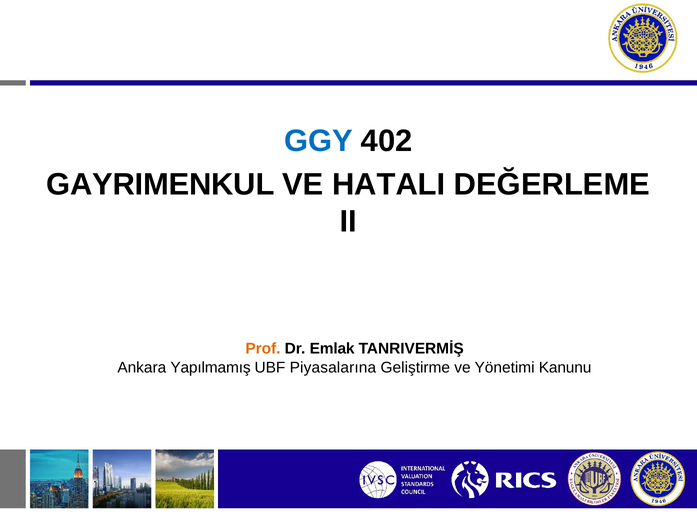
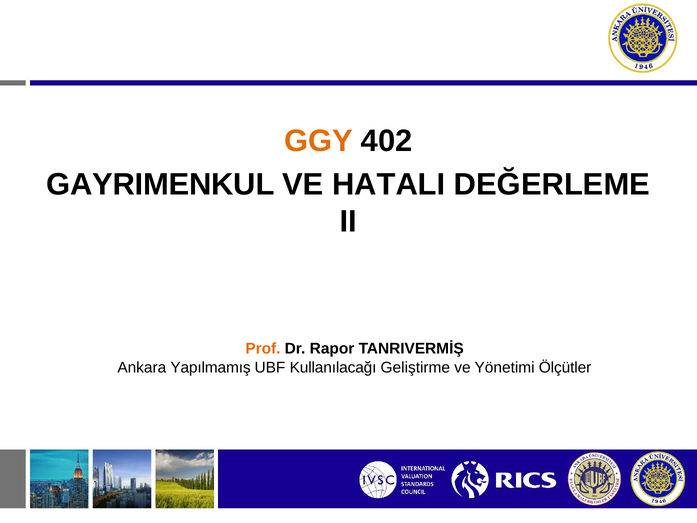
GGY colour: blue -> orange (319, 141)
Emlak: Emlak -> Rapor (332, 349)
Piyasalarına: Piyasalarına -> Kullanılacağı (333, 367)
Kanunu: Kanunu -> Ölçütler (565, 367)
